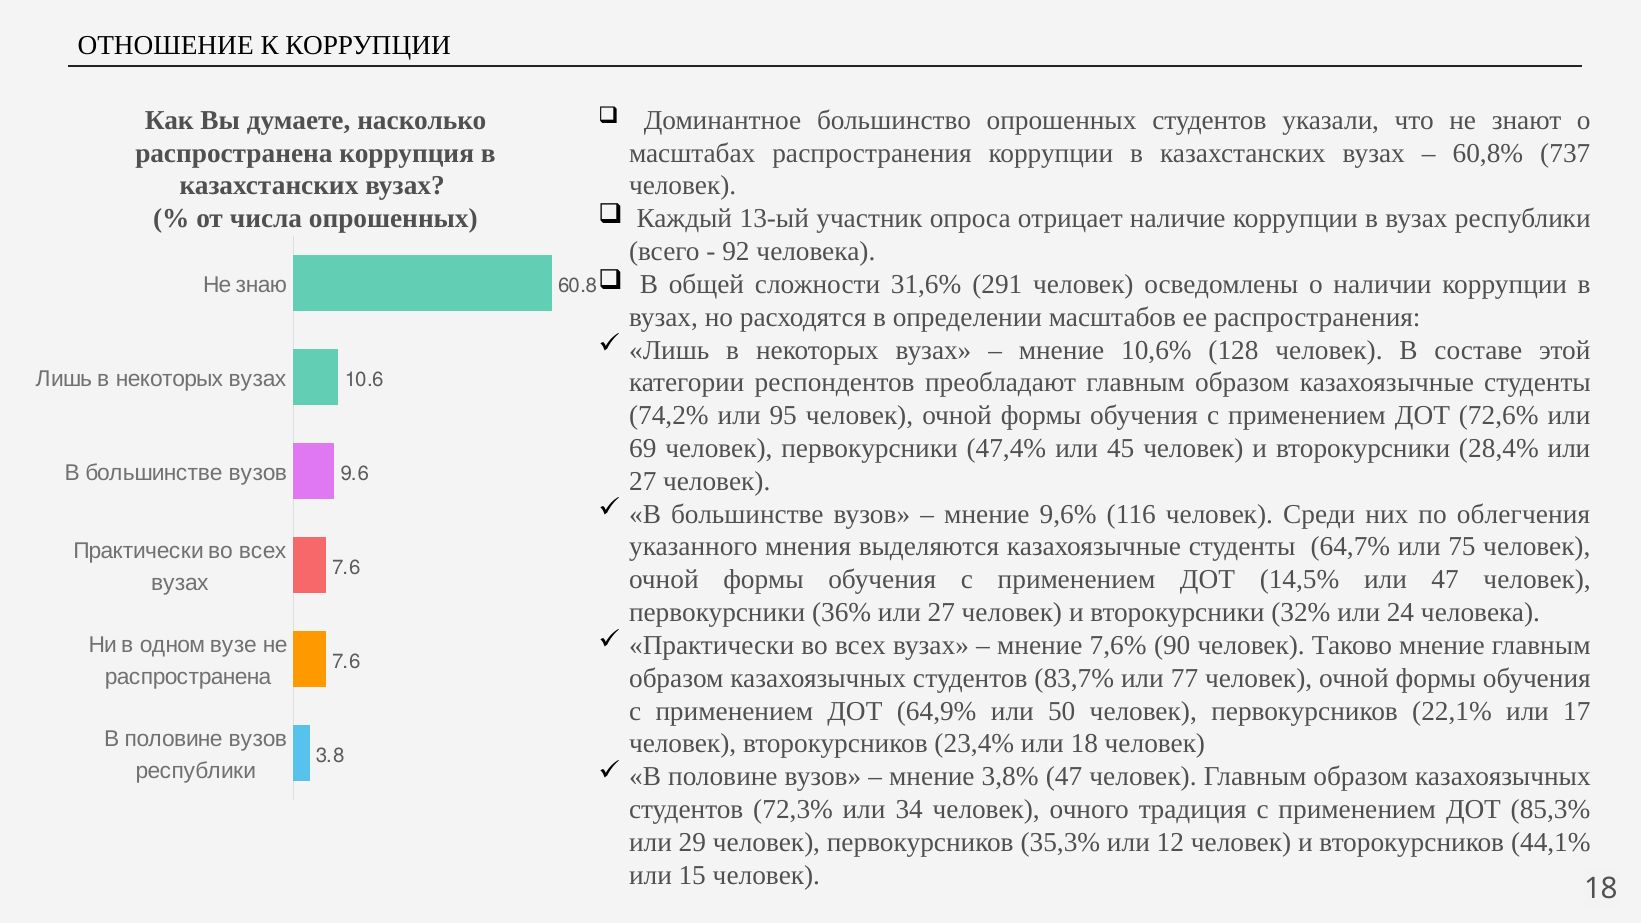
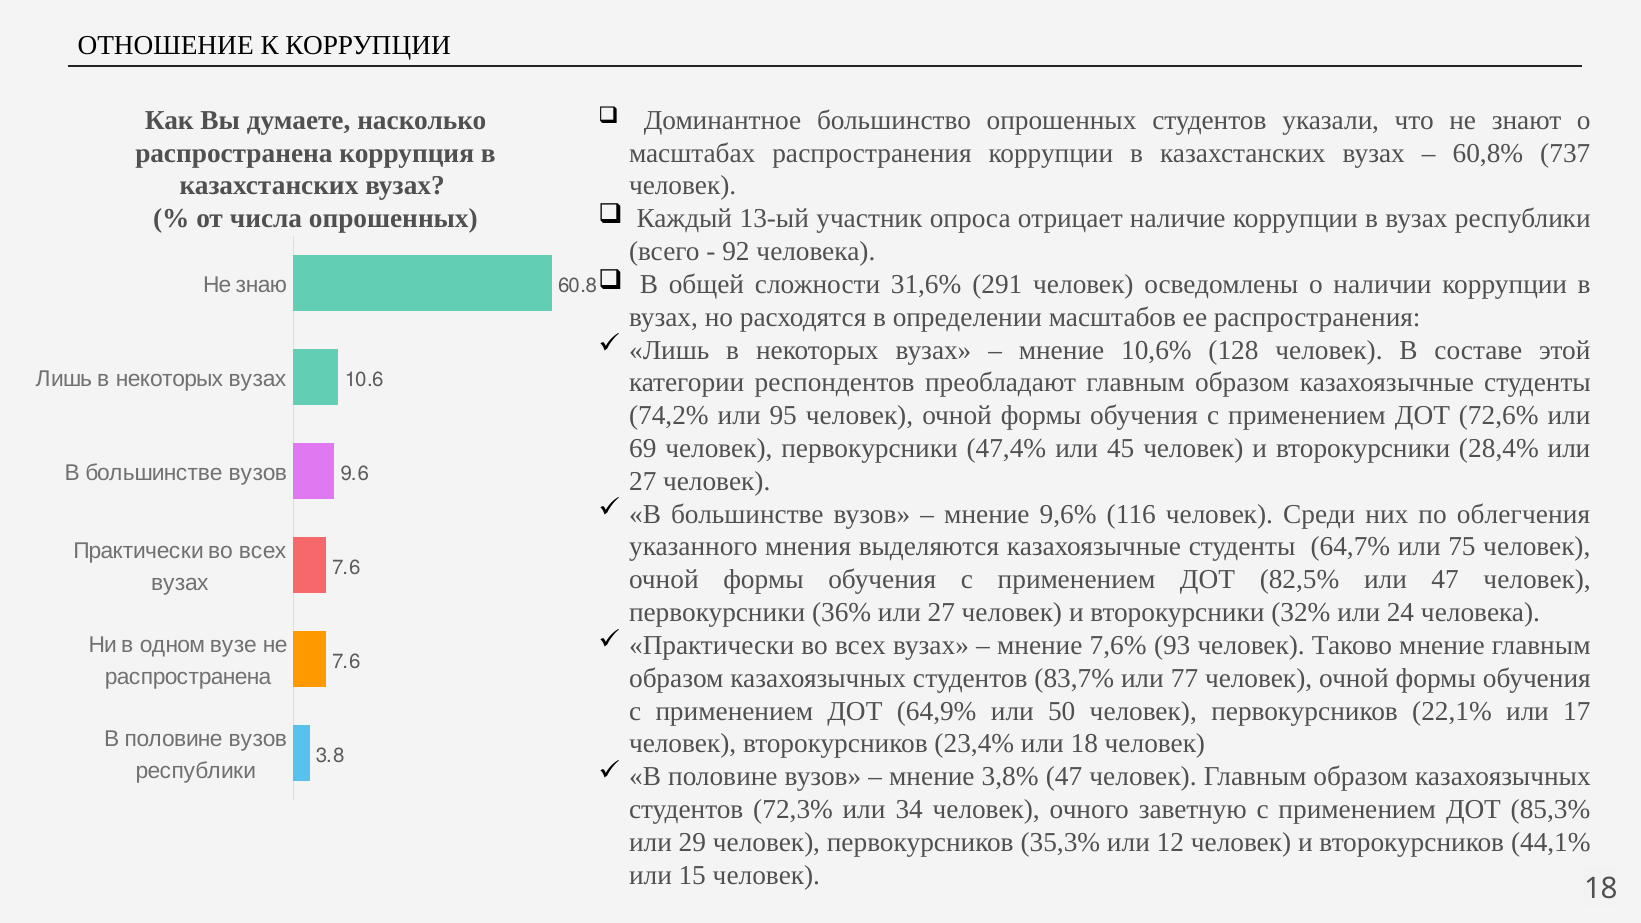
14,5%: 14,5% -> 82,5% (1300, 580)
90: 90 -> 93 (1172, 645)
традиция: традиция -> заветную (1193, 810)
